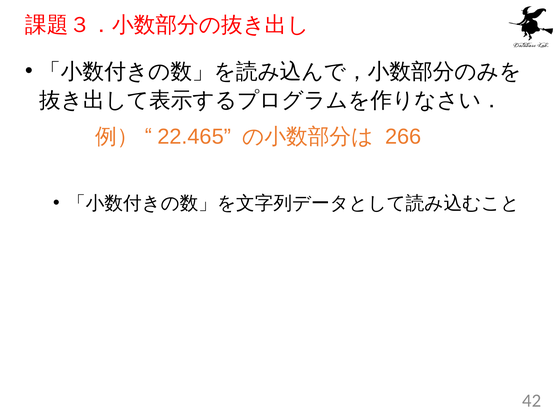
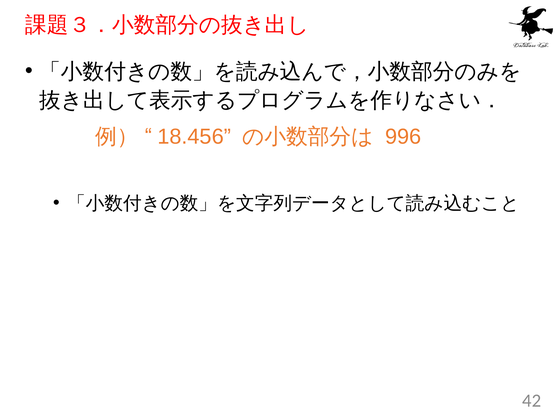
22.465: 22.465 -> 18.456 (194, 137)
266: 266 -> 996 (403, 137)
